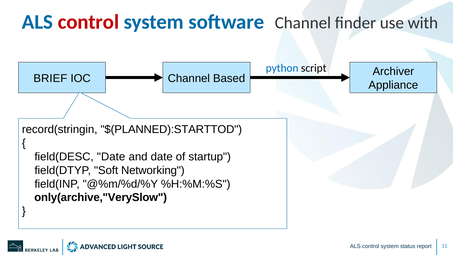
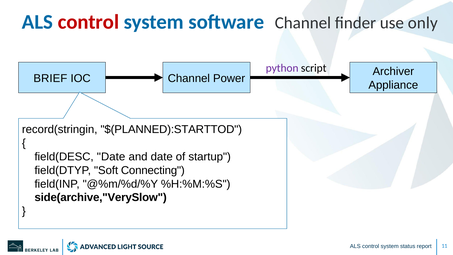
with: with -> only (423, 23)
python colour: blue -> purple (282, 68)
Based: Based -> Power (229, 78)
Networking: Networking -> Connecting (153, 170)
only(archive,"VerySlow: only(archive,"VerySlow -> side(archive,"VerySlow (101, 197)
